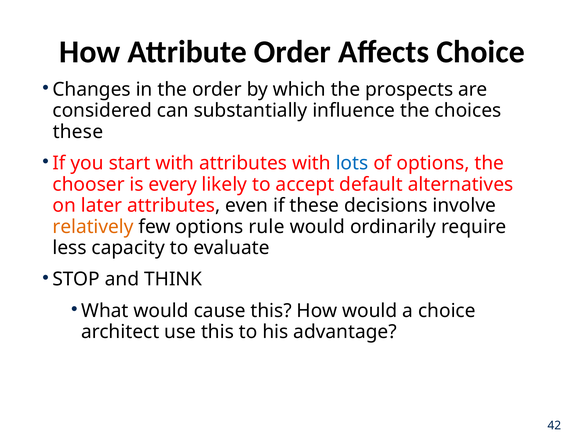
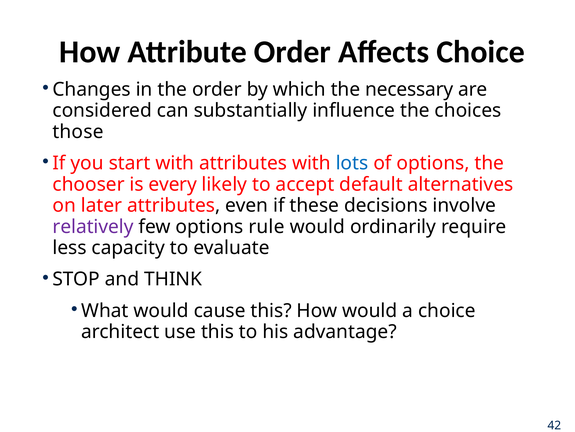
prospects: prospects -> necessary (409, 89)
these: these -> those (78, 132)
relatively colour: orange -> purple (93, 226)
